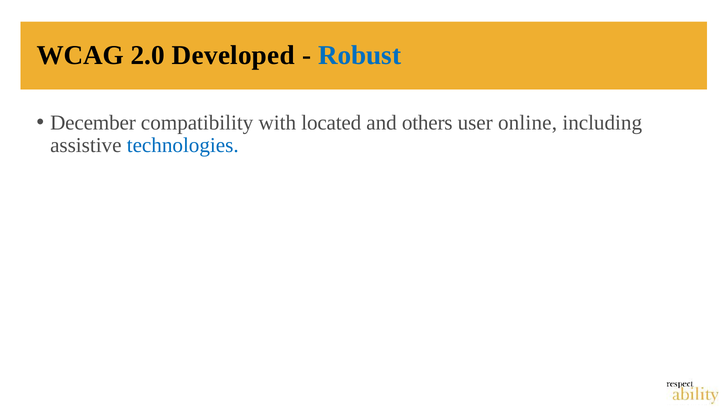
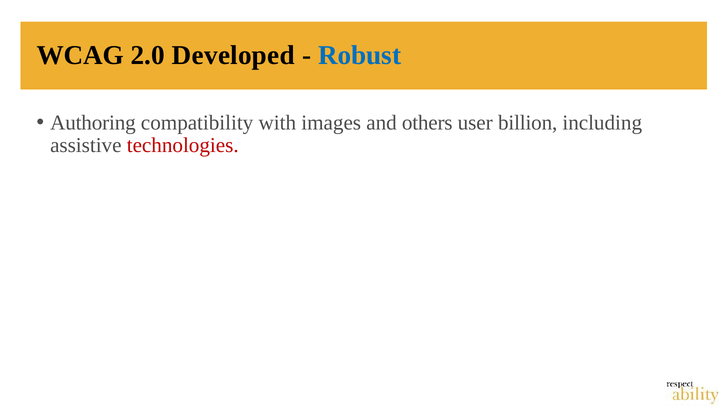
December: December -> Authoring (93, 123)
located: located -> images (331, 123)
online: online -> billion (528, 123)
technologies colour: blue -> red (183, 145)
